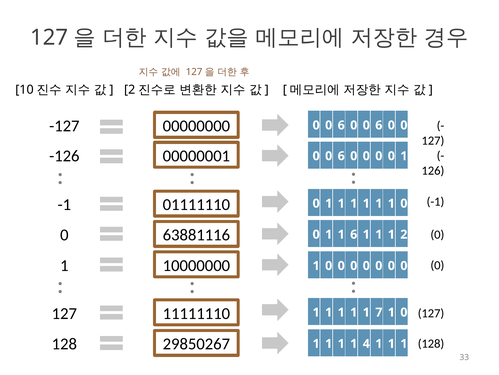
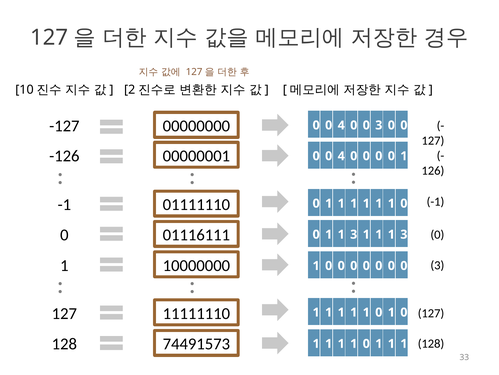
6: 6 -> 4 (341, 125)
6: 6 -> 3 (379, 125)
6: 6 -> 4 (341, 156)
63881116: 63881116 -> 01116111 (196, 235)
0 1 1 6: 6 -> 3 (354, 234)
1 1 1 2: 2 -> 3 (404, 234)
0: 0 -> 3 (437, 265)
7: 7 -> 0 (379, 312)
29850267: 29850267 -> 74491573 (196, 343)
4: 4 -> 0 (366, 343)
